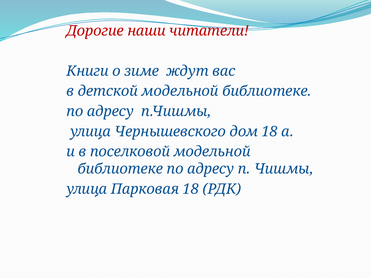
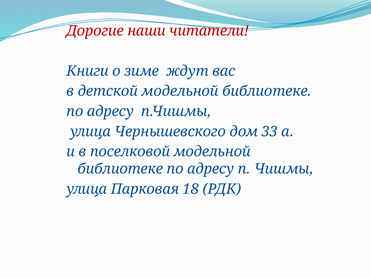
дом 18: 18 -> 33 (270, 132)
